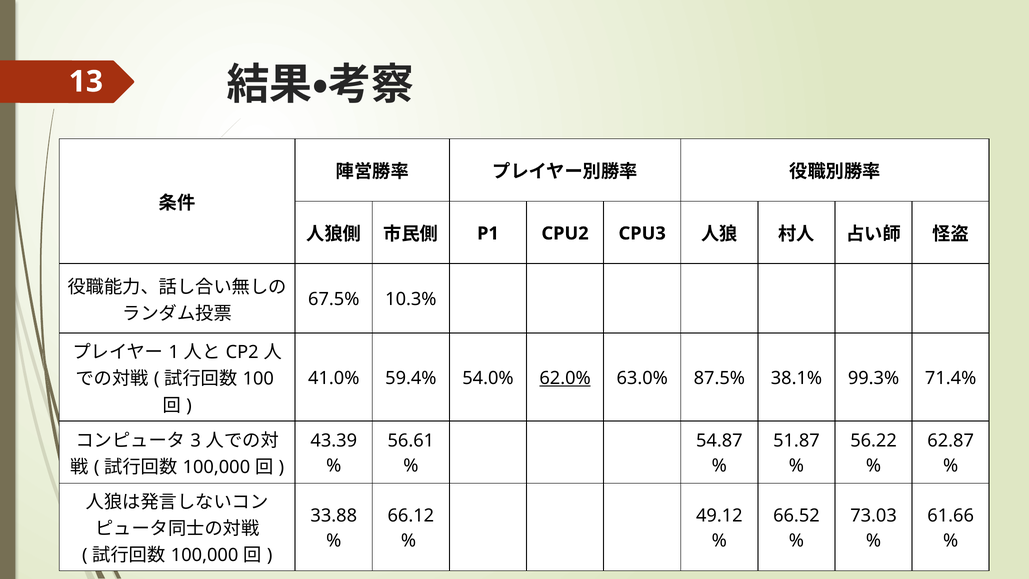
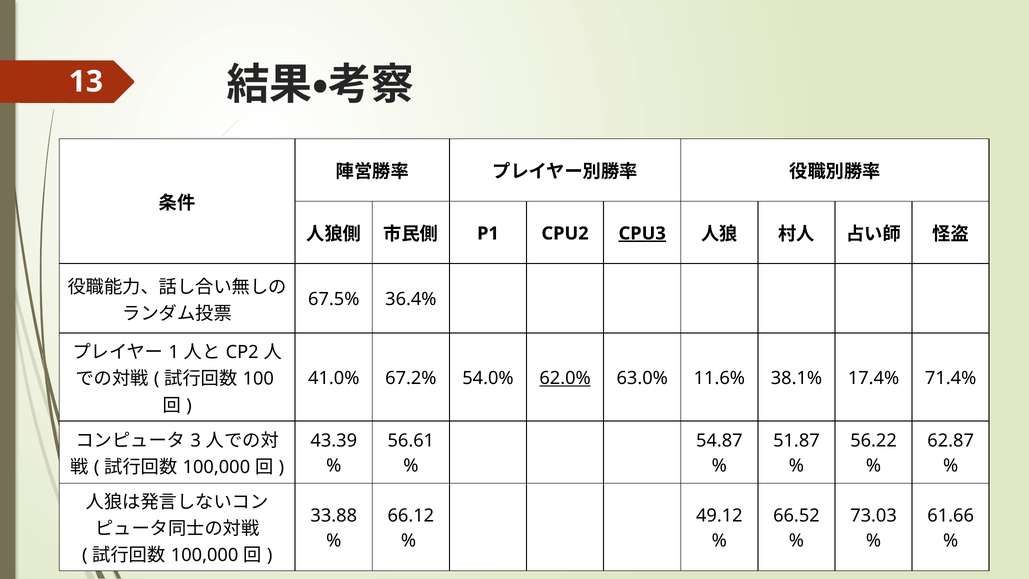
CPU3 underline: none -> present (642, 233)
10.3%: 10.3% -> 36.4% (411, 299)
59.4%: 59.4% -> 67.2% (411, 378)
87.5%: 87.5% -> 11.6% (719, 378)
99.3%: 99.3% -> 17.4% (874, 378)
